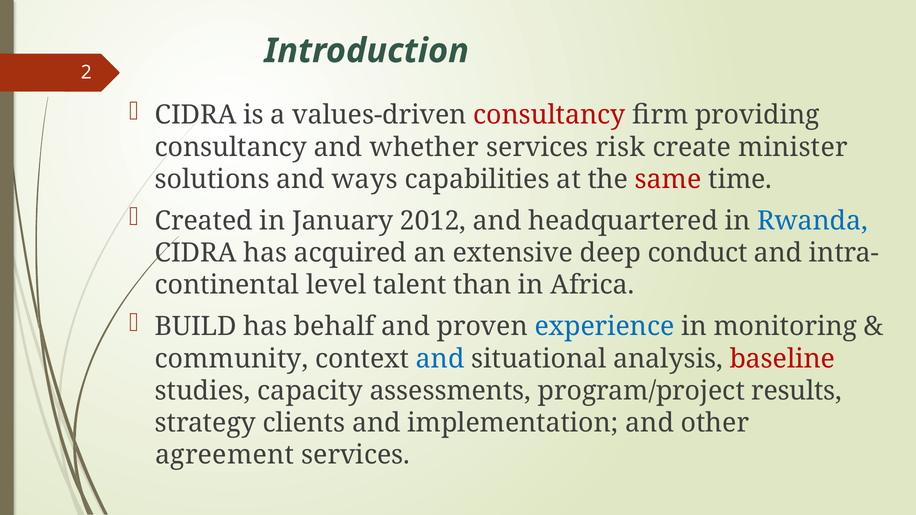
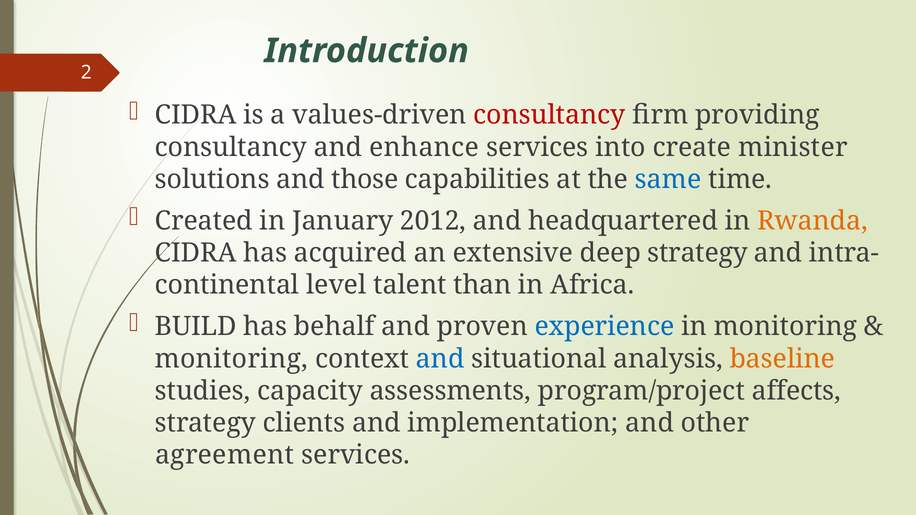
whether: whether -> enhance (424, 147)
risk: risk -> into (621, 147)
ways: ways -> those (365, 179)
same colour: red -> blue (668, 179)
Rwanda colour: blue -> orange (812, 221)
deep conduct: conduct -> strategy (698, 253)
community: community -> monitoring (231, 359)
baseline colour: red -> orange (782, 359)
results: results -> affects (796, 391)
